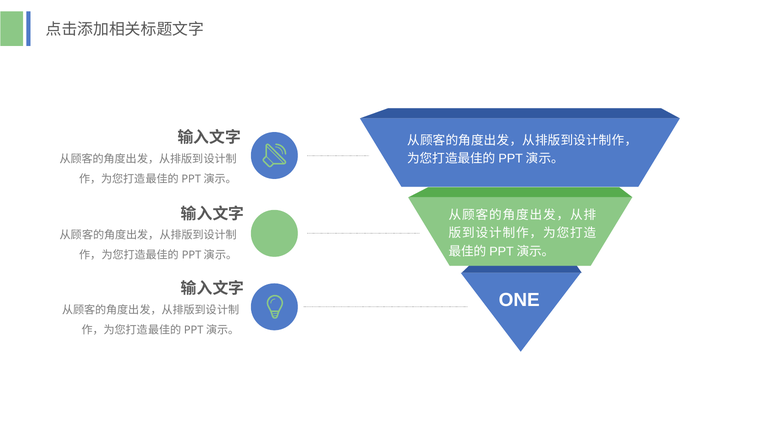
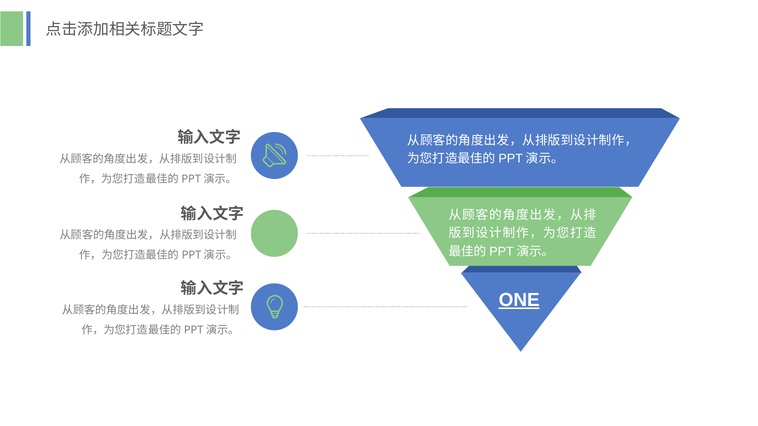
ONE underline: none -> present (519, 300)
